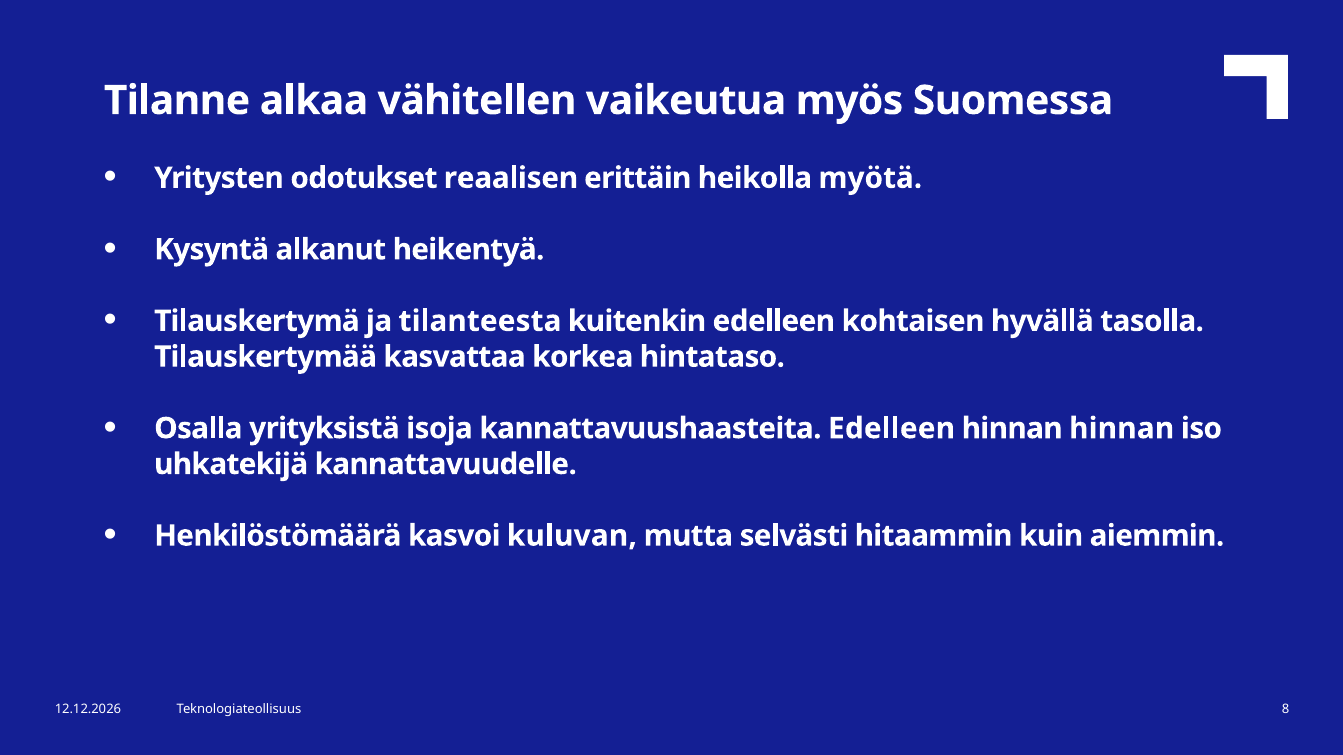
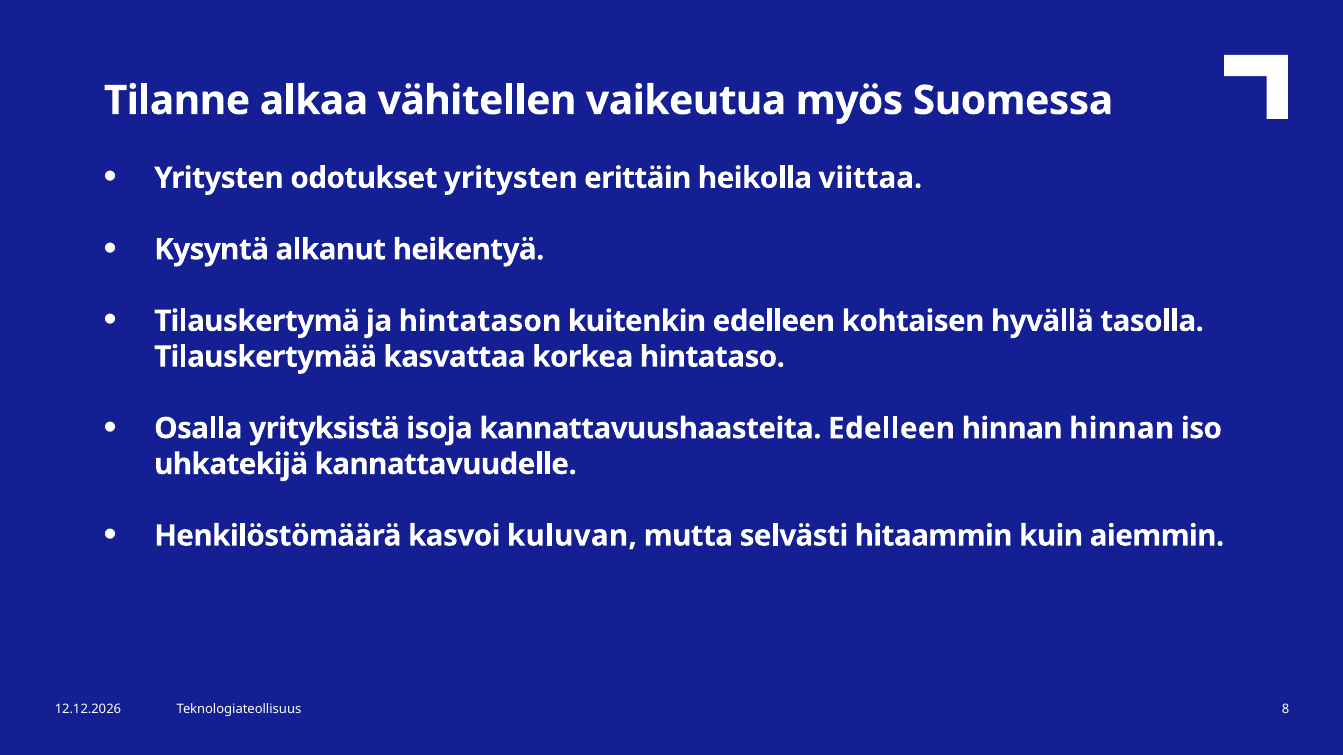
odotukset reaalisen: reaalisen -> yritysten (511, 178)
myötä: myötä -> viittaa (870, 178)
tilanteesta: tilanteesta -> hintatason (480, 321)
